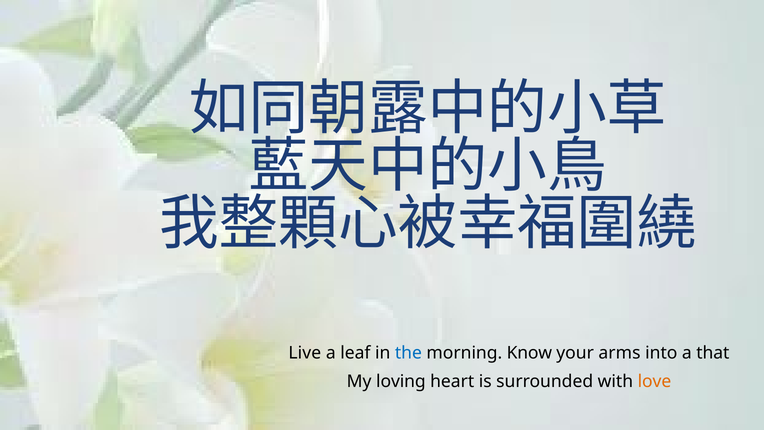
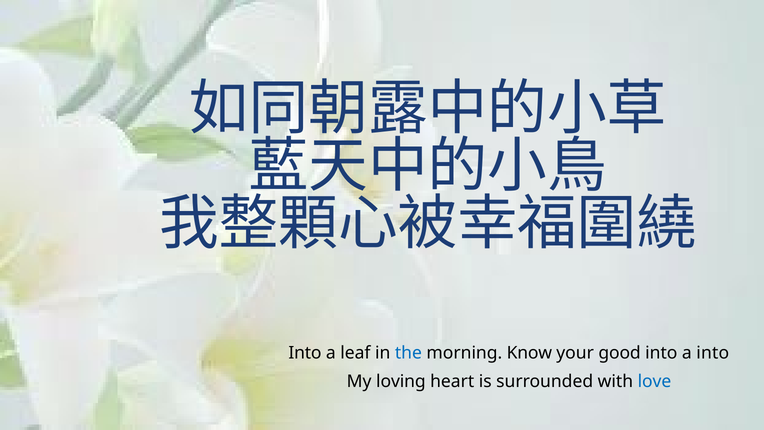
Live: Live -> Into (305, 353)
arms: arms -> good (620, 353)
a that: that -> into (713, 353)
love colour: orange -> blue (654, 381)
